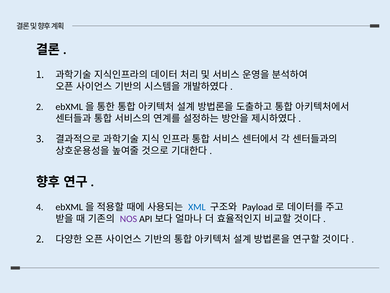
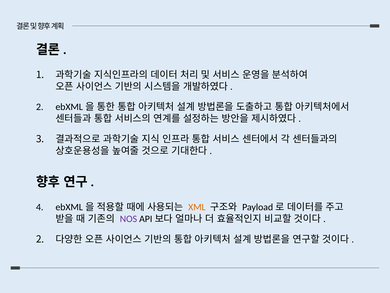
XML colour: blue -> orange (197, 207)
